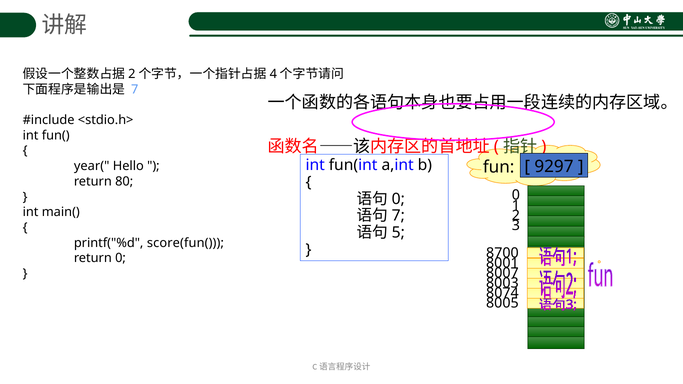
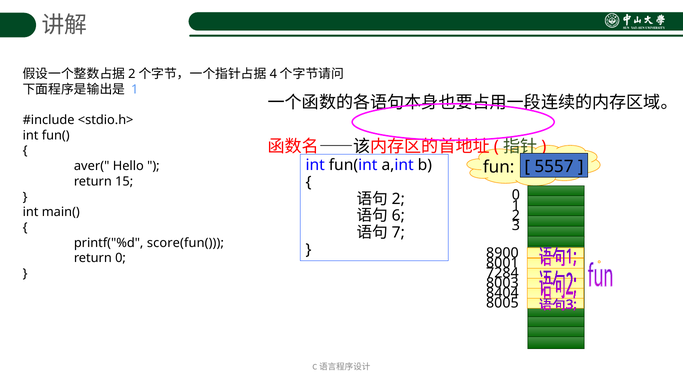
7: 7 -> 1 (135, 89)
year(: year( -> aver( (92, 166)
9297: 9297 -> 5557 (554, 167)
80: 80 -> 15 (124, 182)
0: 0 -> 2 (398, 199)
7: 7 -> 6 (398, 216)
5: 5 -> 7 (398, 233)
8700: 8700 -> 8900 (502, 253)
8007: 8007 -> 7284 (502, 273)
8074: 8074 -> 8404 (502, 293)
